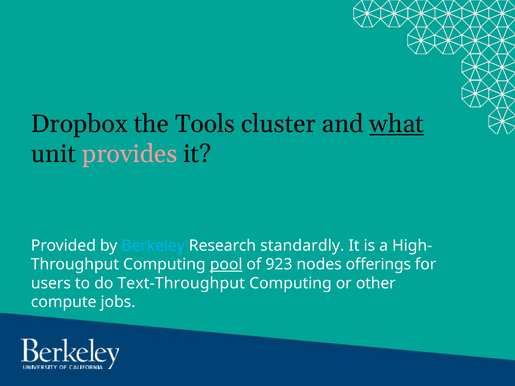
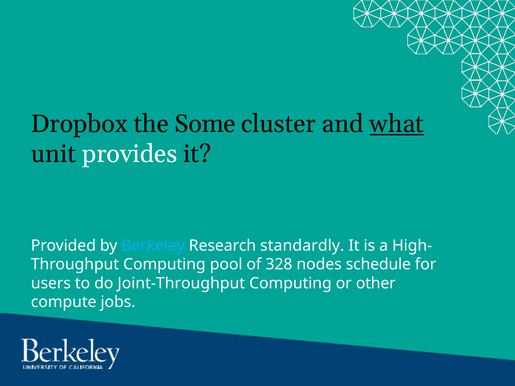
Tools: Tools -> Some (205, 124)
provides colour: pink -> white (130, 154)
pool underline: present -> none (226, 265)
923: 923 -> 328 (279, 265)
offerings: offerings -> schedule (378, 265)
Text-Throughput: Text-Throughput -> Joint-Throughput (181, 283)
